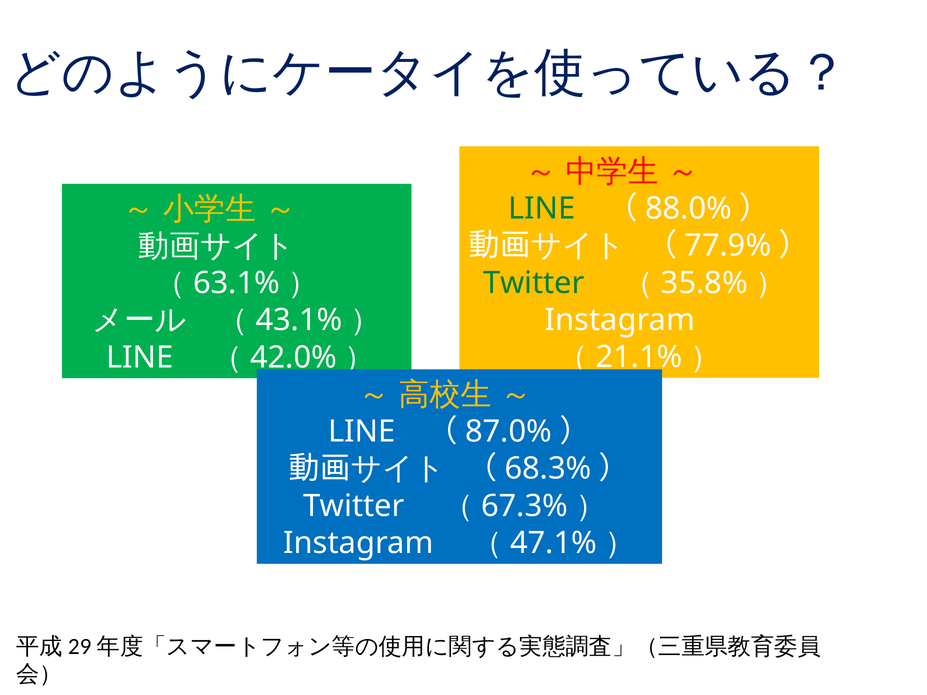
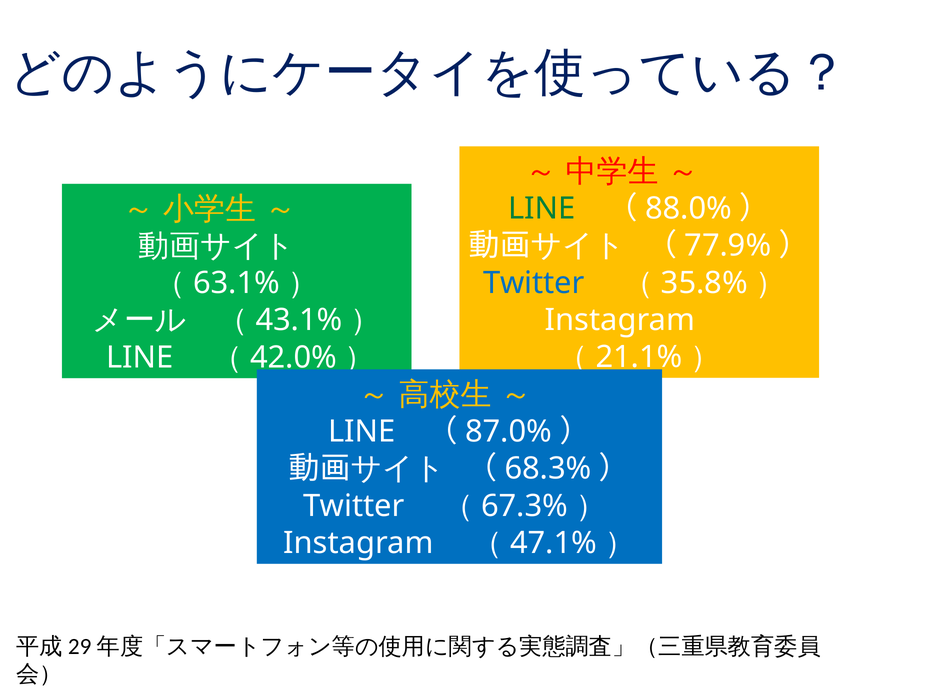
Twitter colour: green -> blue (534, 283)
